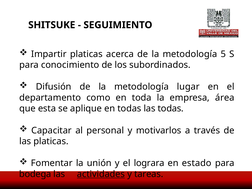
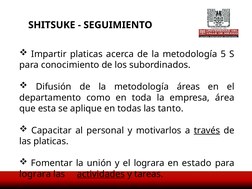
lugar: lugar -> áreas (188, 87)
las todas: todas -> tanto (171, 109)
través underline: none -> present (207, 130)
bodega: bodega -> lograra (35, 174)
